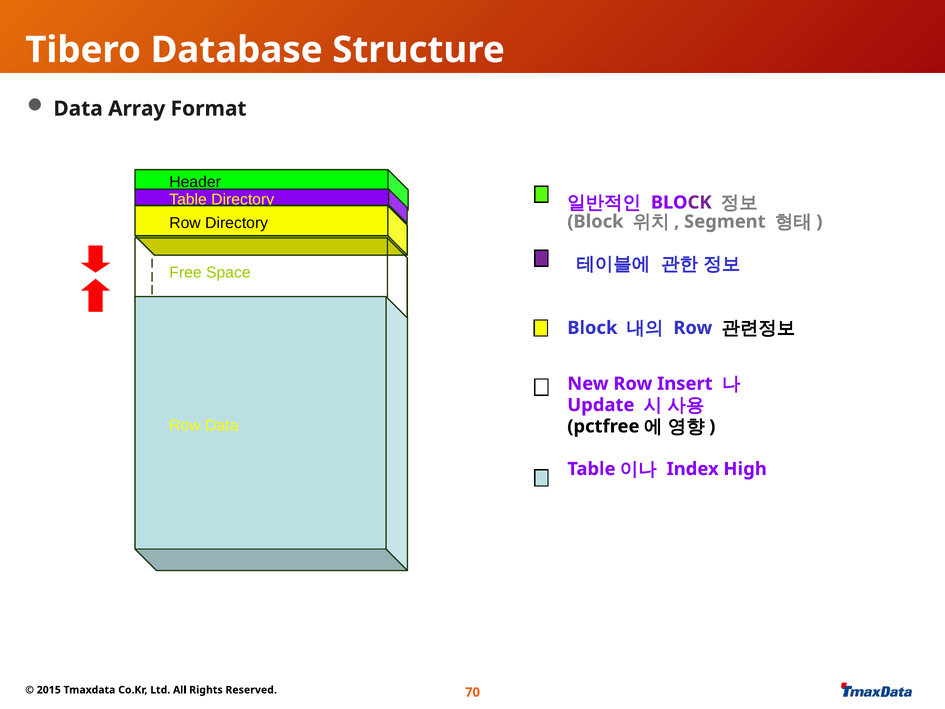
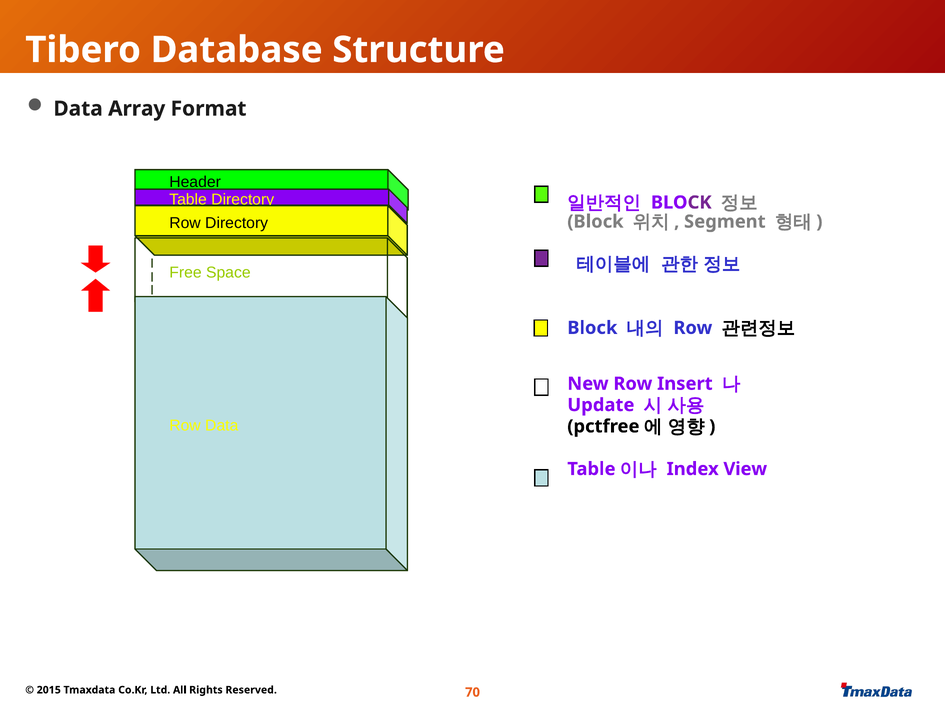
High: High -> View (745, 469)
